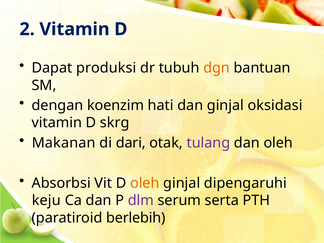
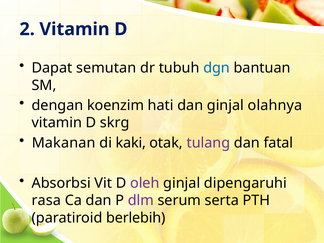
produksi: produksi -> semutan (106, 68)
dgn colour: orange -> blue (217, 68)
oksidasi: oksidasi -> olahnya (275, 105)
dari: dari -> kaki (131, 143)
dan oleh: oleh -> fatal (278, 143)
oleh colour: orange -> purple (145, 183)
keju: keju -> rasa (46, 200)
